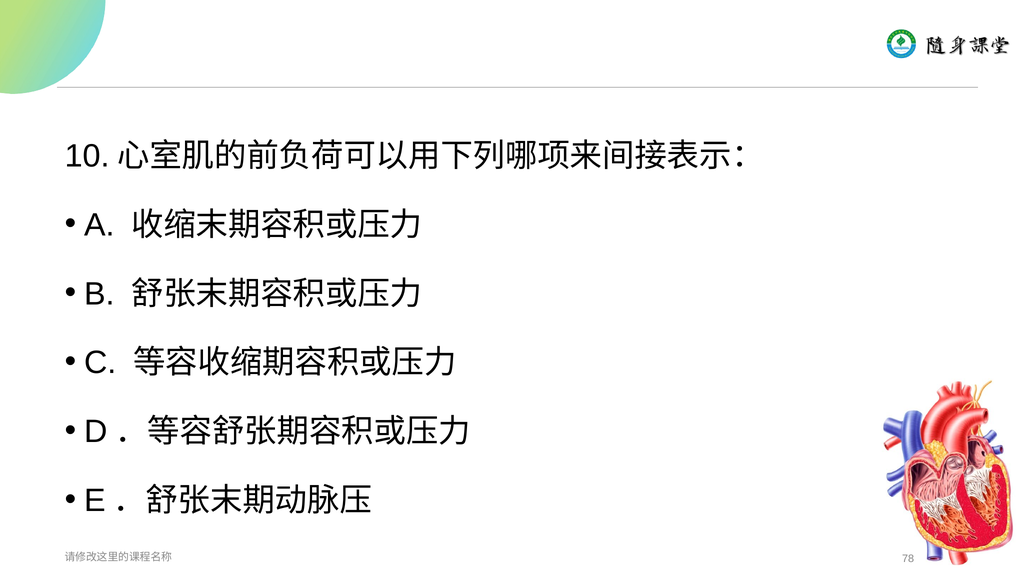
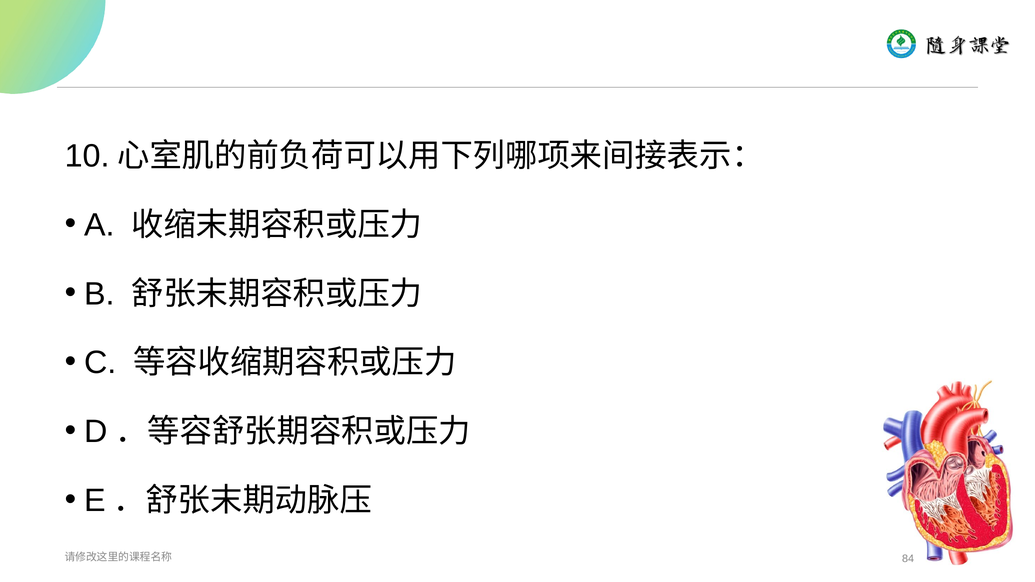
78: 78 -> 84 (908, 559)
